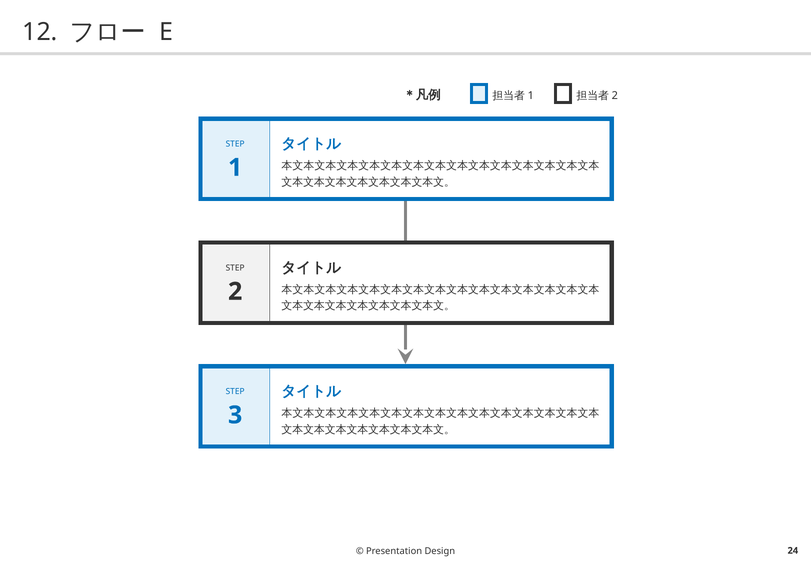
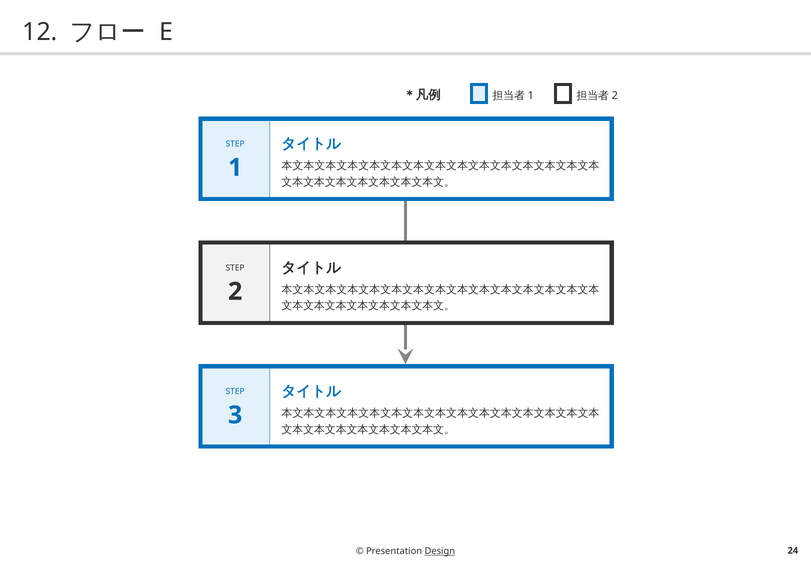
Design underline: none -> present (440, 550)
